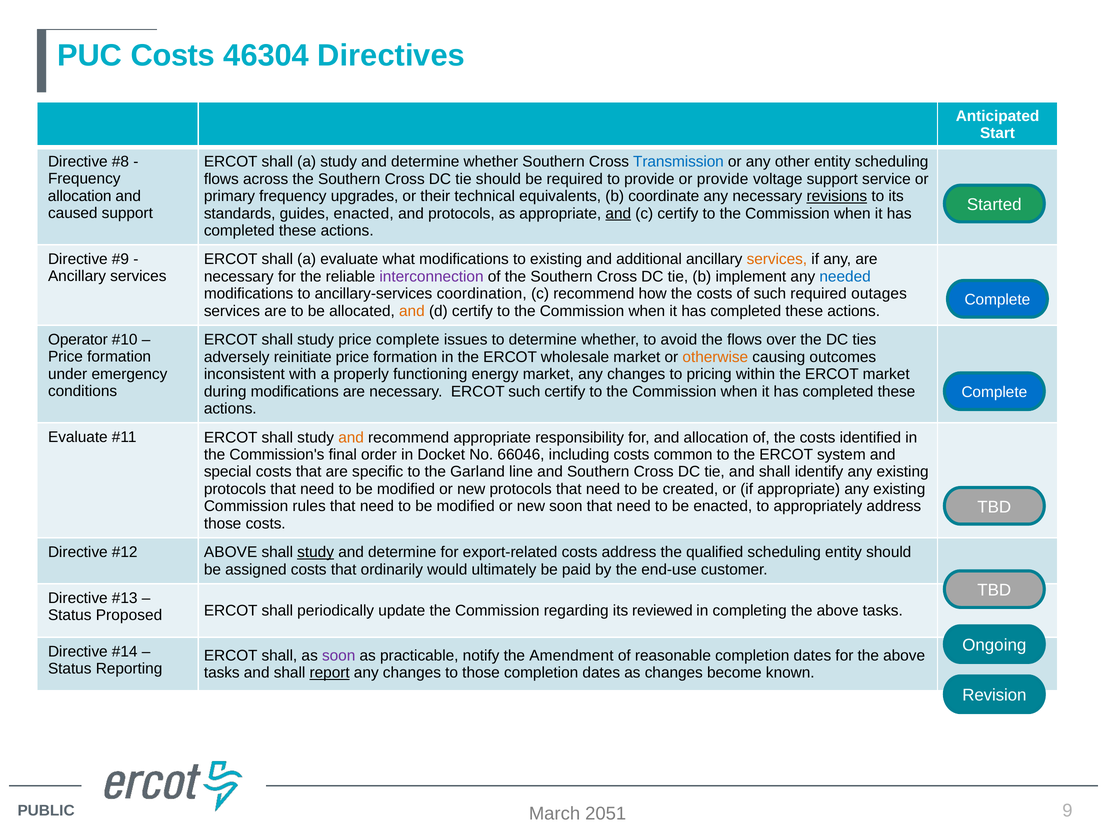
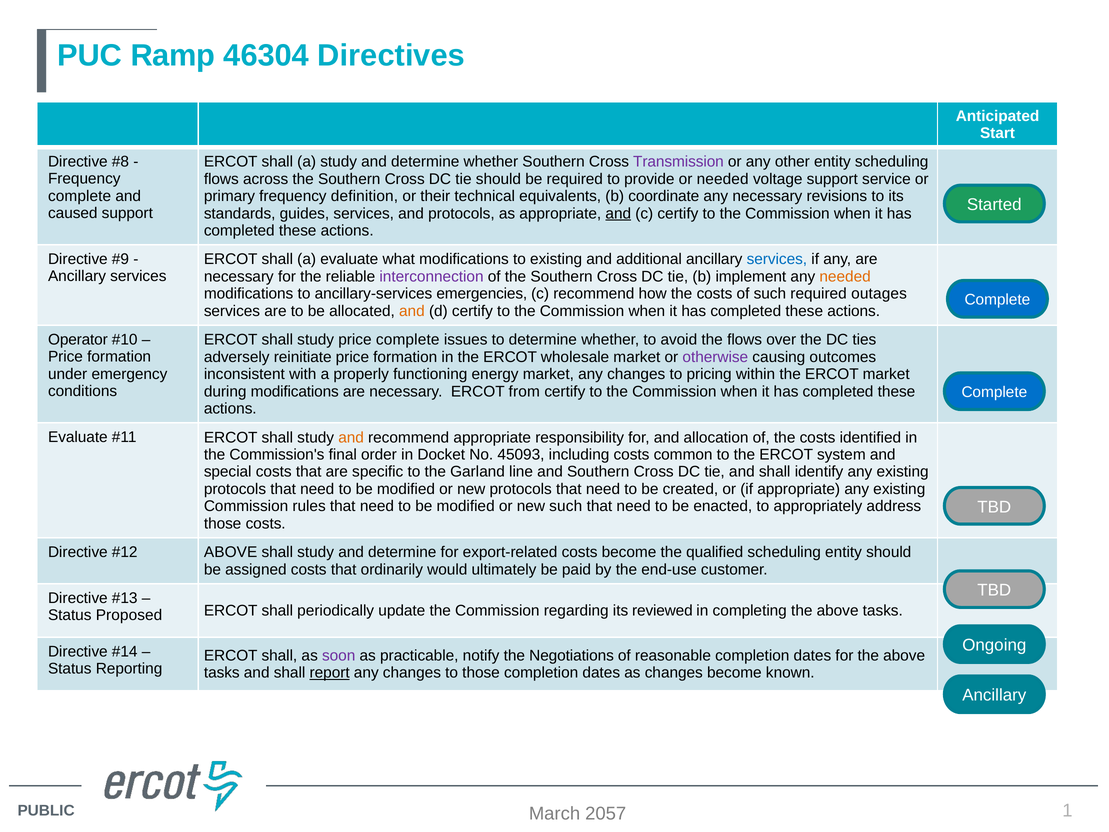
PUC Costs: Costs -> Ramp (173, 56)
Transmission colour: blue -> purple (678, 162)
or provide: provide -> needed (723, 179)
allocation: allocation -> complete (80, 196)
upgrades: upgrades -> definition (364, 196)
revisions underline: present -> none (837, 196)
guides enacted: enacted -> services (364, 213)
services colour: orange -> blue (777, 259)
needed colour: blue -> orange (845, 277)
coordination: coordination -> emergencies (482, 294)
otherwise colour: orange -> purple (715, 357)
ERCOT such: such -> from (524, 391)
66046: 66046 -> 45093 (521, 454)
new soon: soon -> such (566, 506)
study underline: present -> none (316, 552)
costs address: address -> become (629, 552)
Amendment: Amendment -> Negotiations (572, 655)
Revision: Revision -> Ancillary (994, 695)
9: 9 -> 1 (1067, 810)
2051: 2051 -> 2057 (606, 814)
